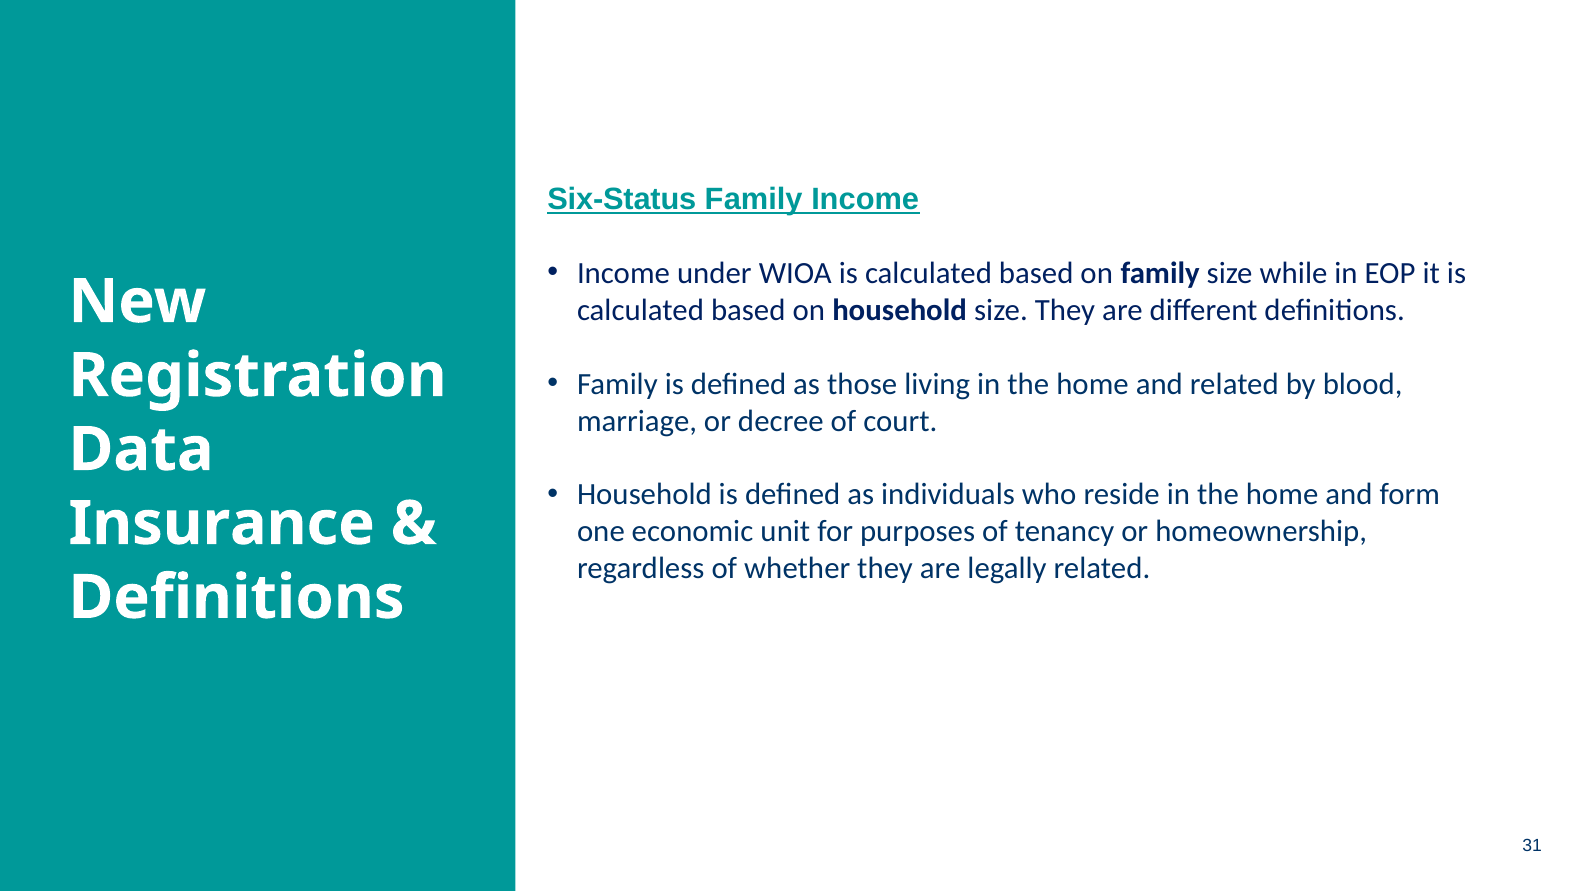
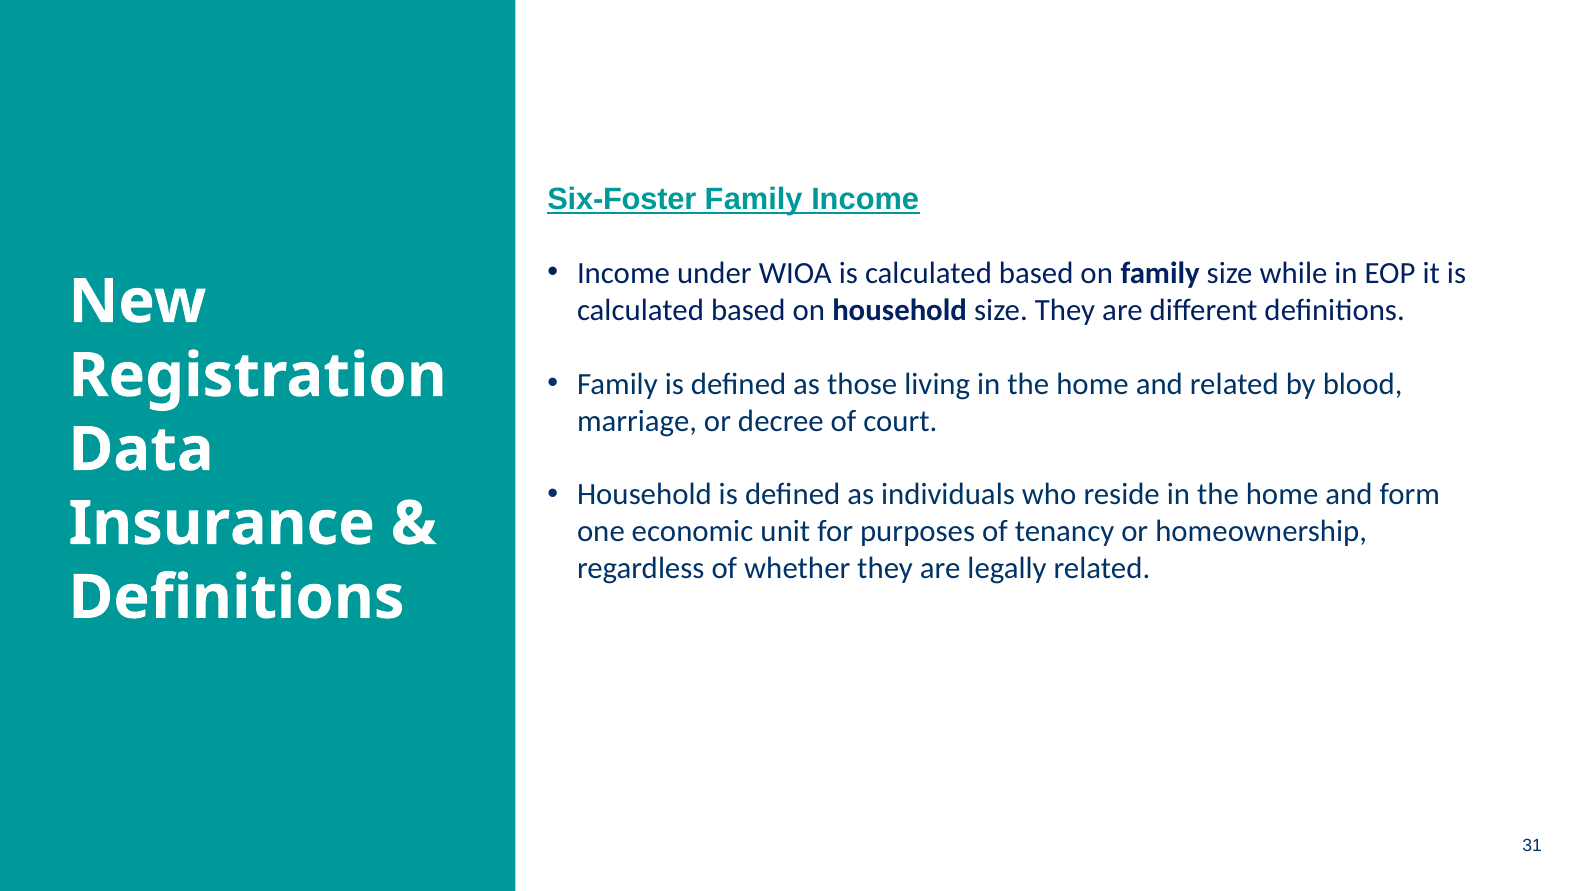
Six-Status: Six-Status -> Six-Foster (622, 199)
